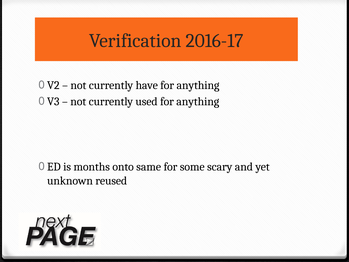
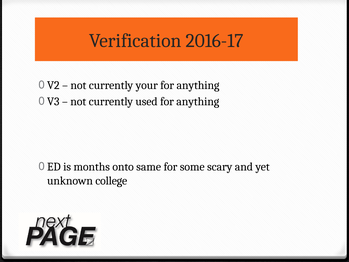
have: have -> your (147, 85)
reused: reused -> college (111, 181)
